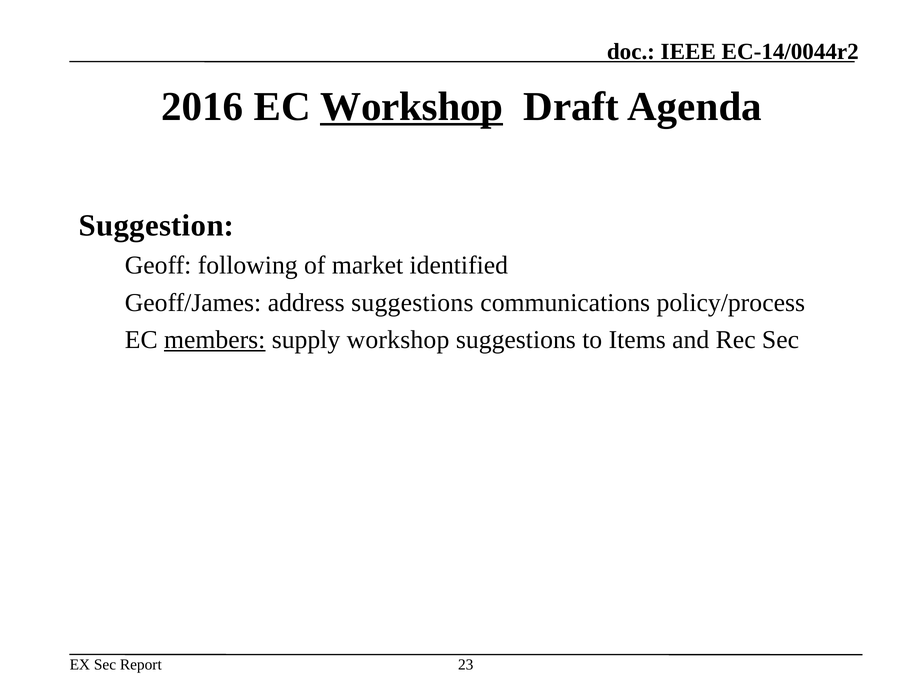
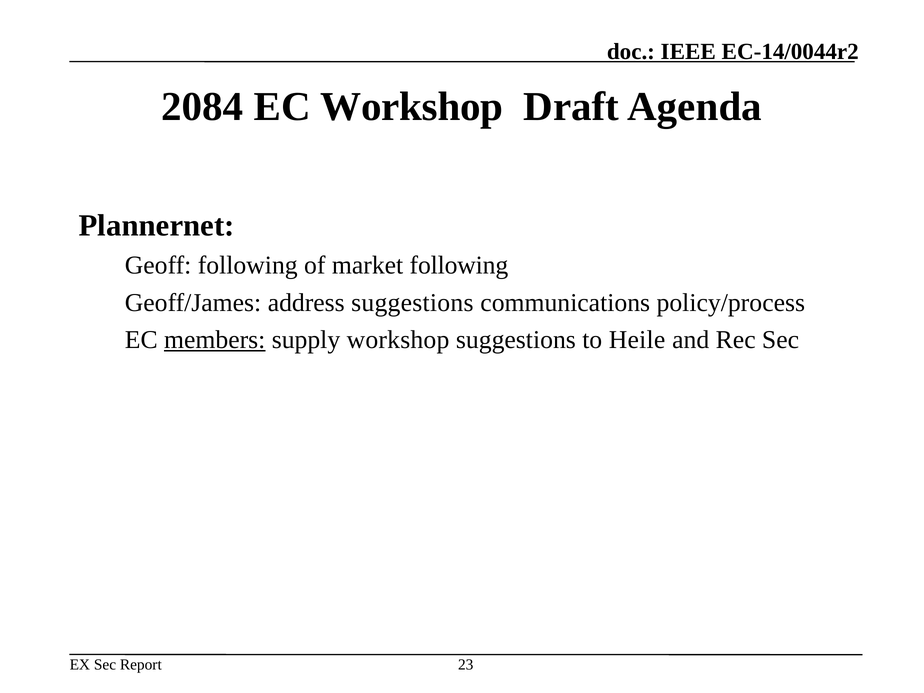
2016: 2016 -> 2084 (202, 107)
Workshop underline: present -> none (412, 107)
Suggestion: Suggestion -> Plannernet (157, 225)
market identified: identified -> following (459, 265)
Items: Items -> Heile (637, 340)
